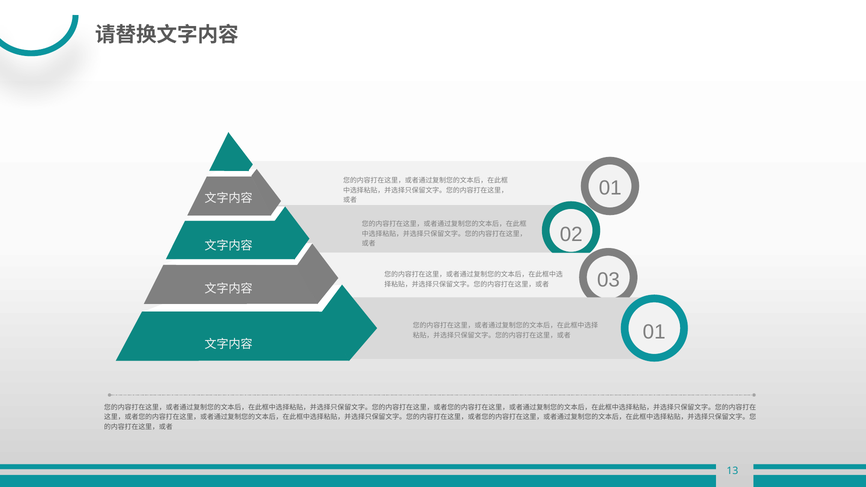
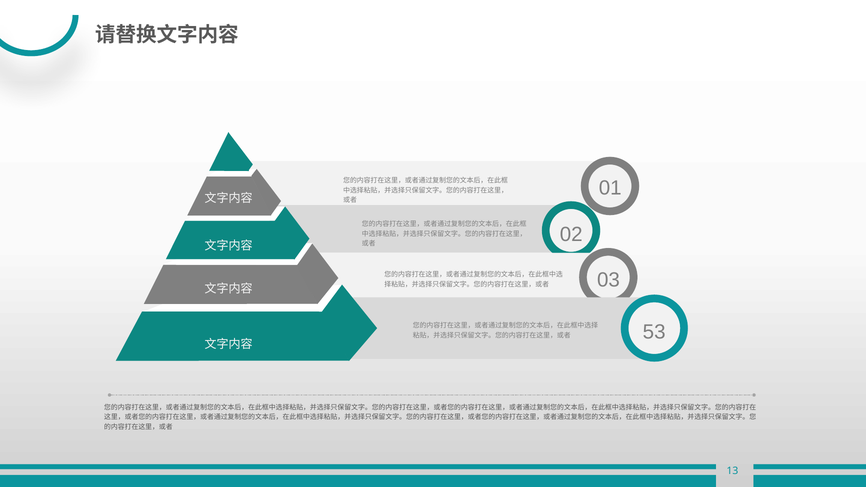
01: 01 -> 53 (654, 332)
